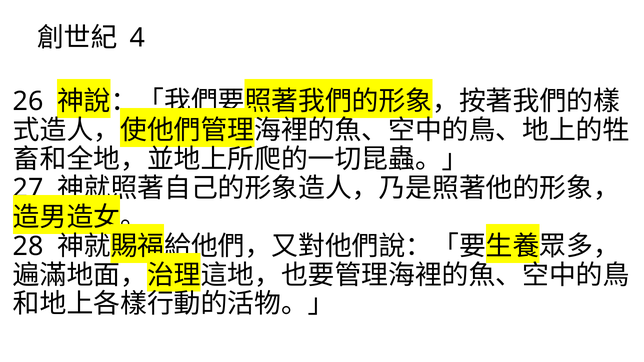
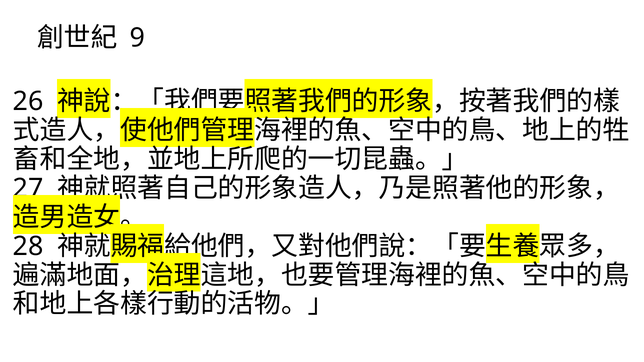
4: 4 -> 9 (137, 38)
